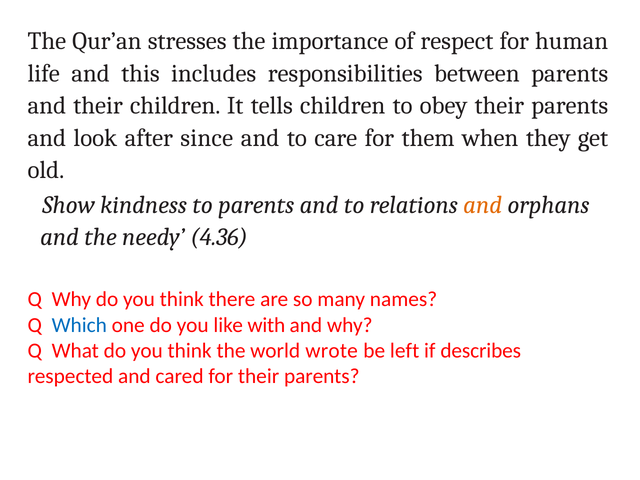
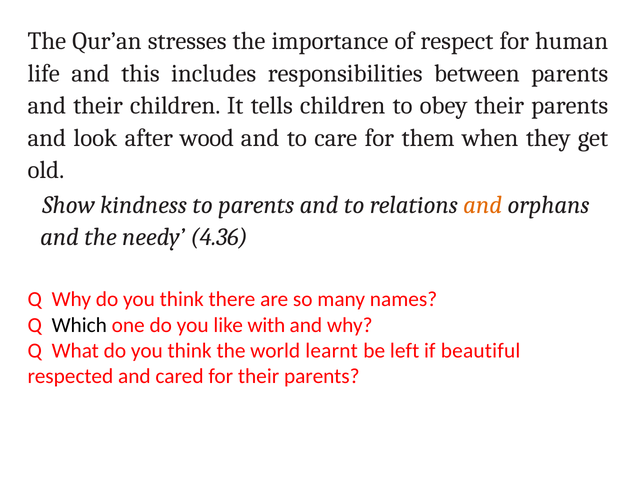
since: since -> wood (207, 138)
Which colour: blue -> black (79, 325)
wrote: wrote -> learnt (332, 351)
describes: describes -> beautiful (481, 351)
